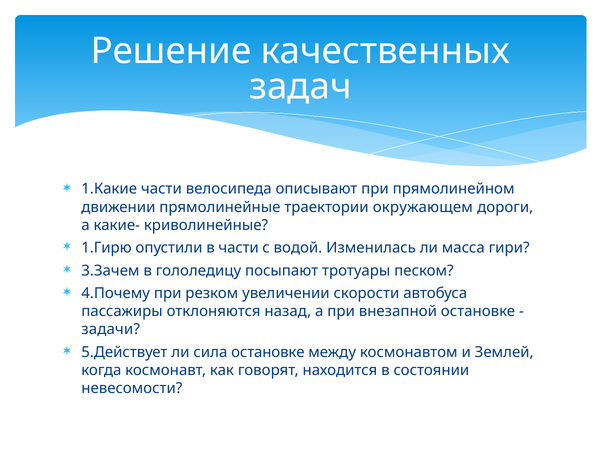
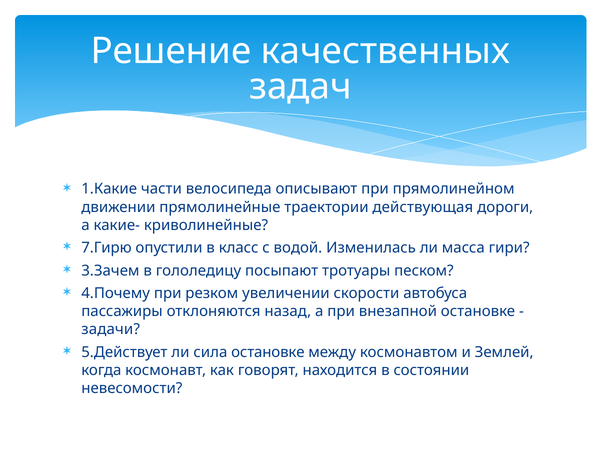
окружающем: окружающем -> действующая (423, 207)
1.Гирю: 1.Гирю -> 7.Гирю (107, 248)
в части: части -> класс (239, 248)
